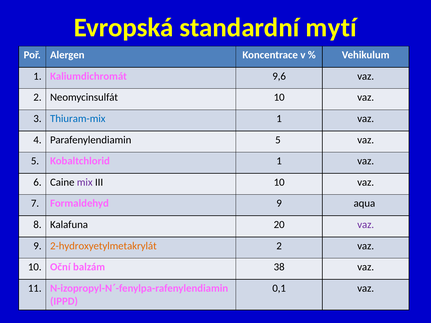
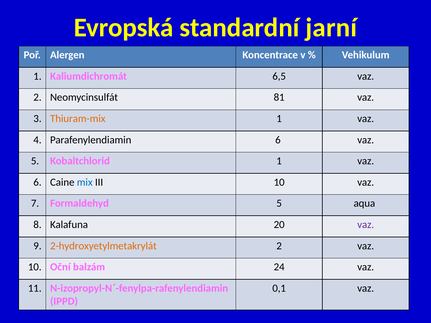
mytí: mytí -> jarní (331, 28)
9,6: 9,6 -> 6,5 (279, 76)
Neomycinsulfát 10: 10 -> 81 (279, 98)
Thiuram-mix colour: blue -> orange (78, 119)
Parafenylendiamin 5: 5 -> 6 (278, 140)
mix colour: purple -> blue (85, 182)
Formaldehyd 9: 9 -> 5 (279, 204)
38: 38 -> 24 (279, 267)
